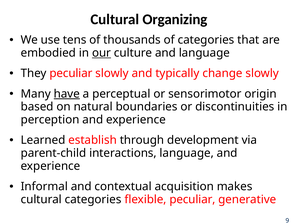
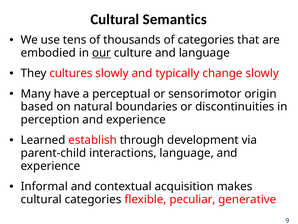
Organizing: Organizing -> Semantics (175, 19)
They peculiar: peculiar -> cultures (71, 73)
have underline: present -> none (67, 94)
